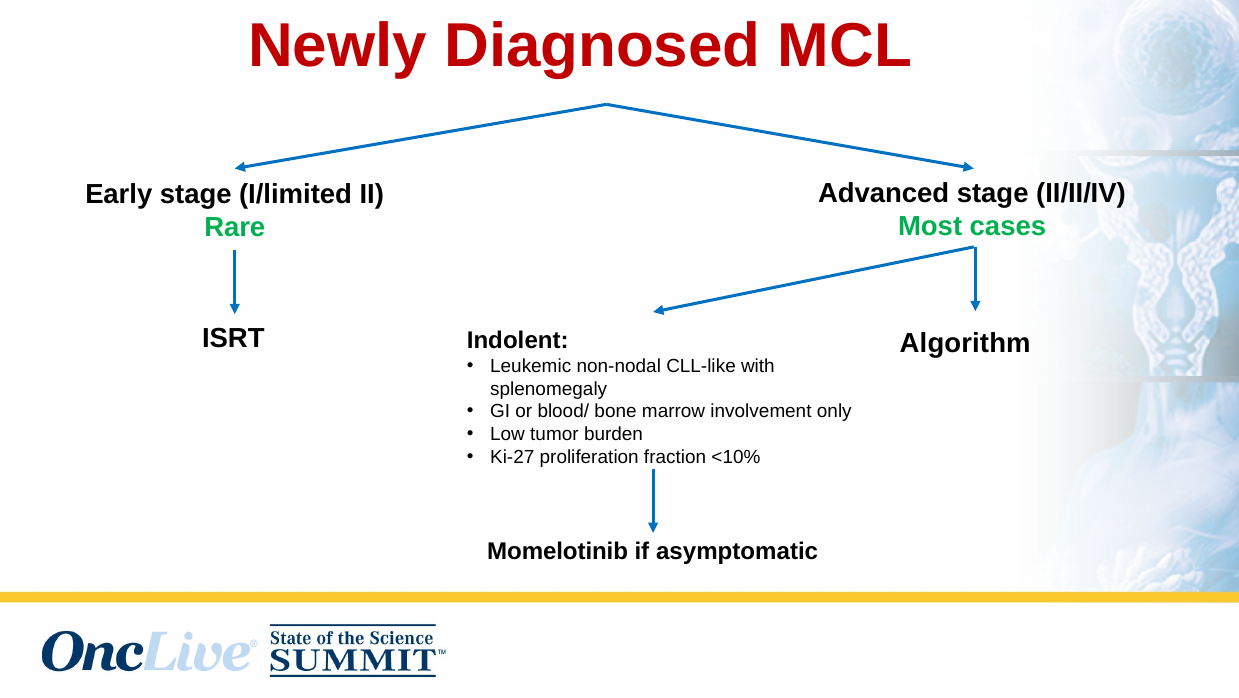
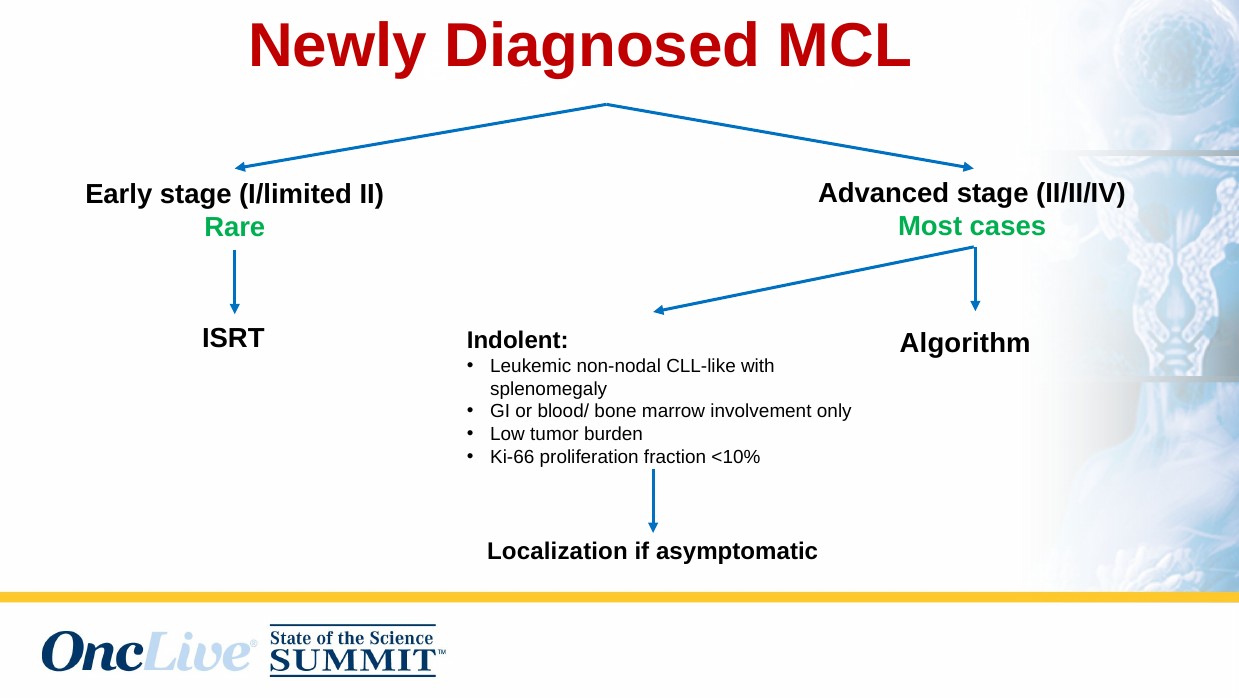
Ki-27: Ki-27 -> Ki-66 (512, 457)
Momelotinib: Momelotinib -> Localization (557, 551)
